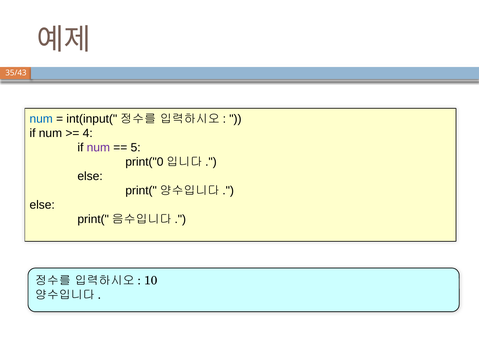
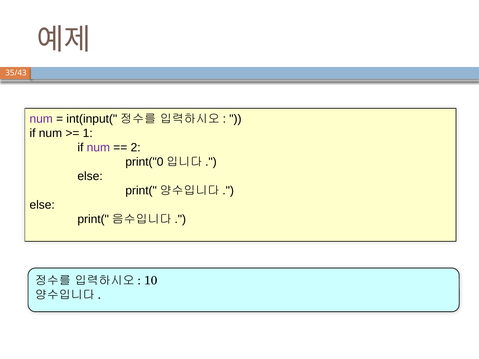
num colour: blue -> purple (41, 119)
4: 4 -> 1 (88, 133)
5: 5 -> 2 (136, 148)
